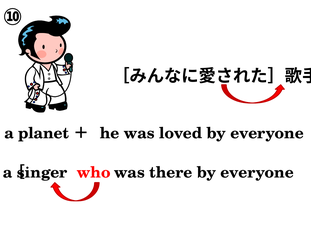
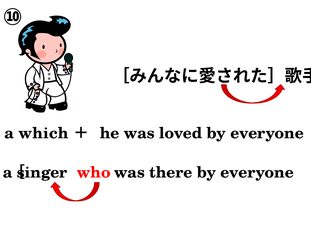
planet: planet -> which (43, 133)
